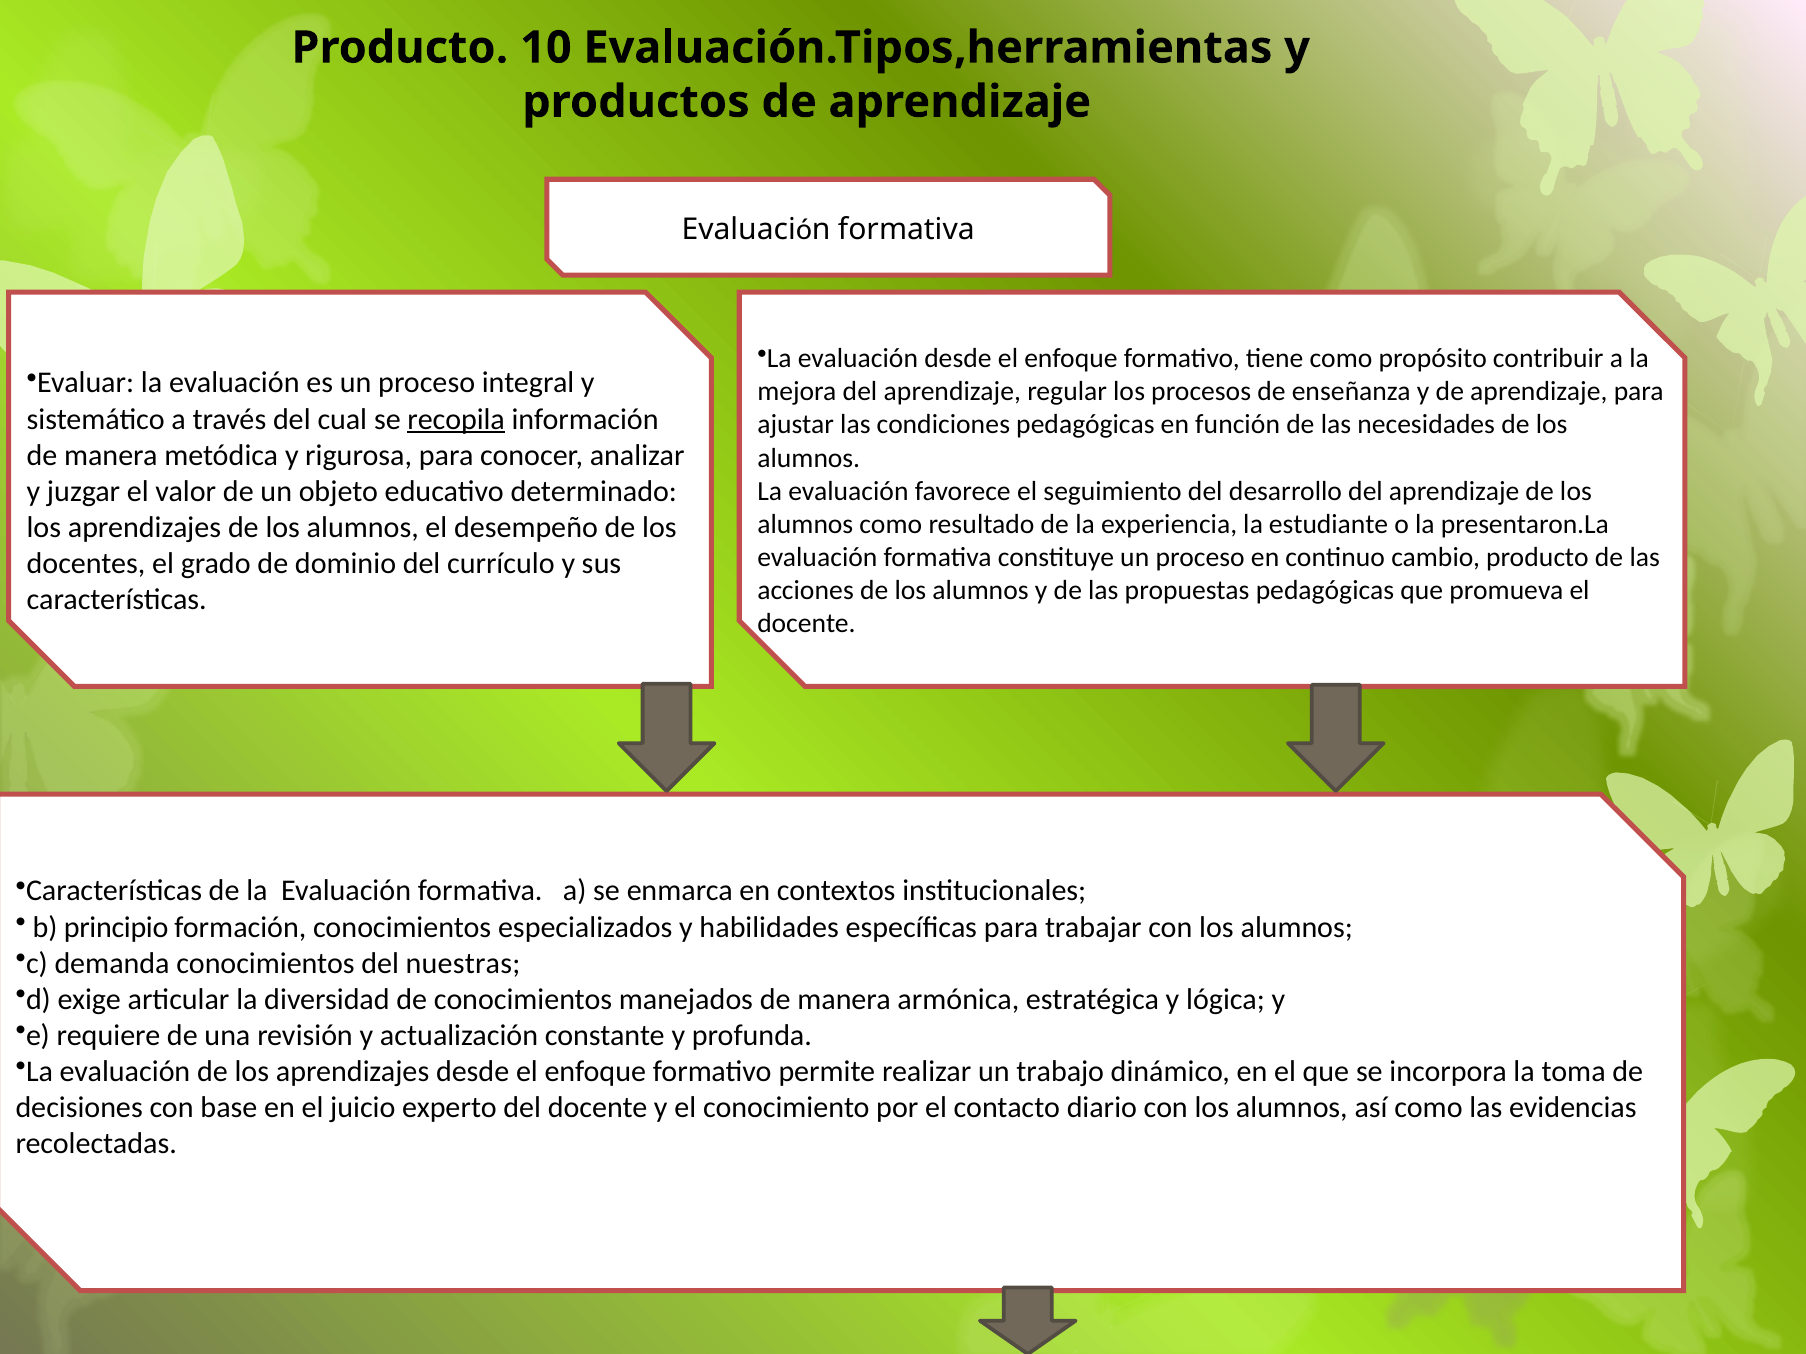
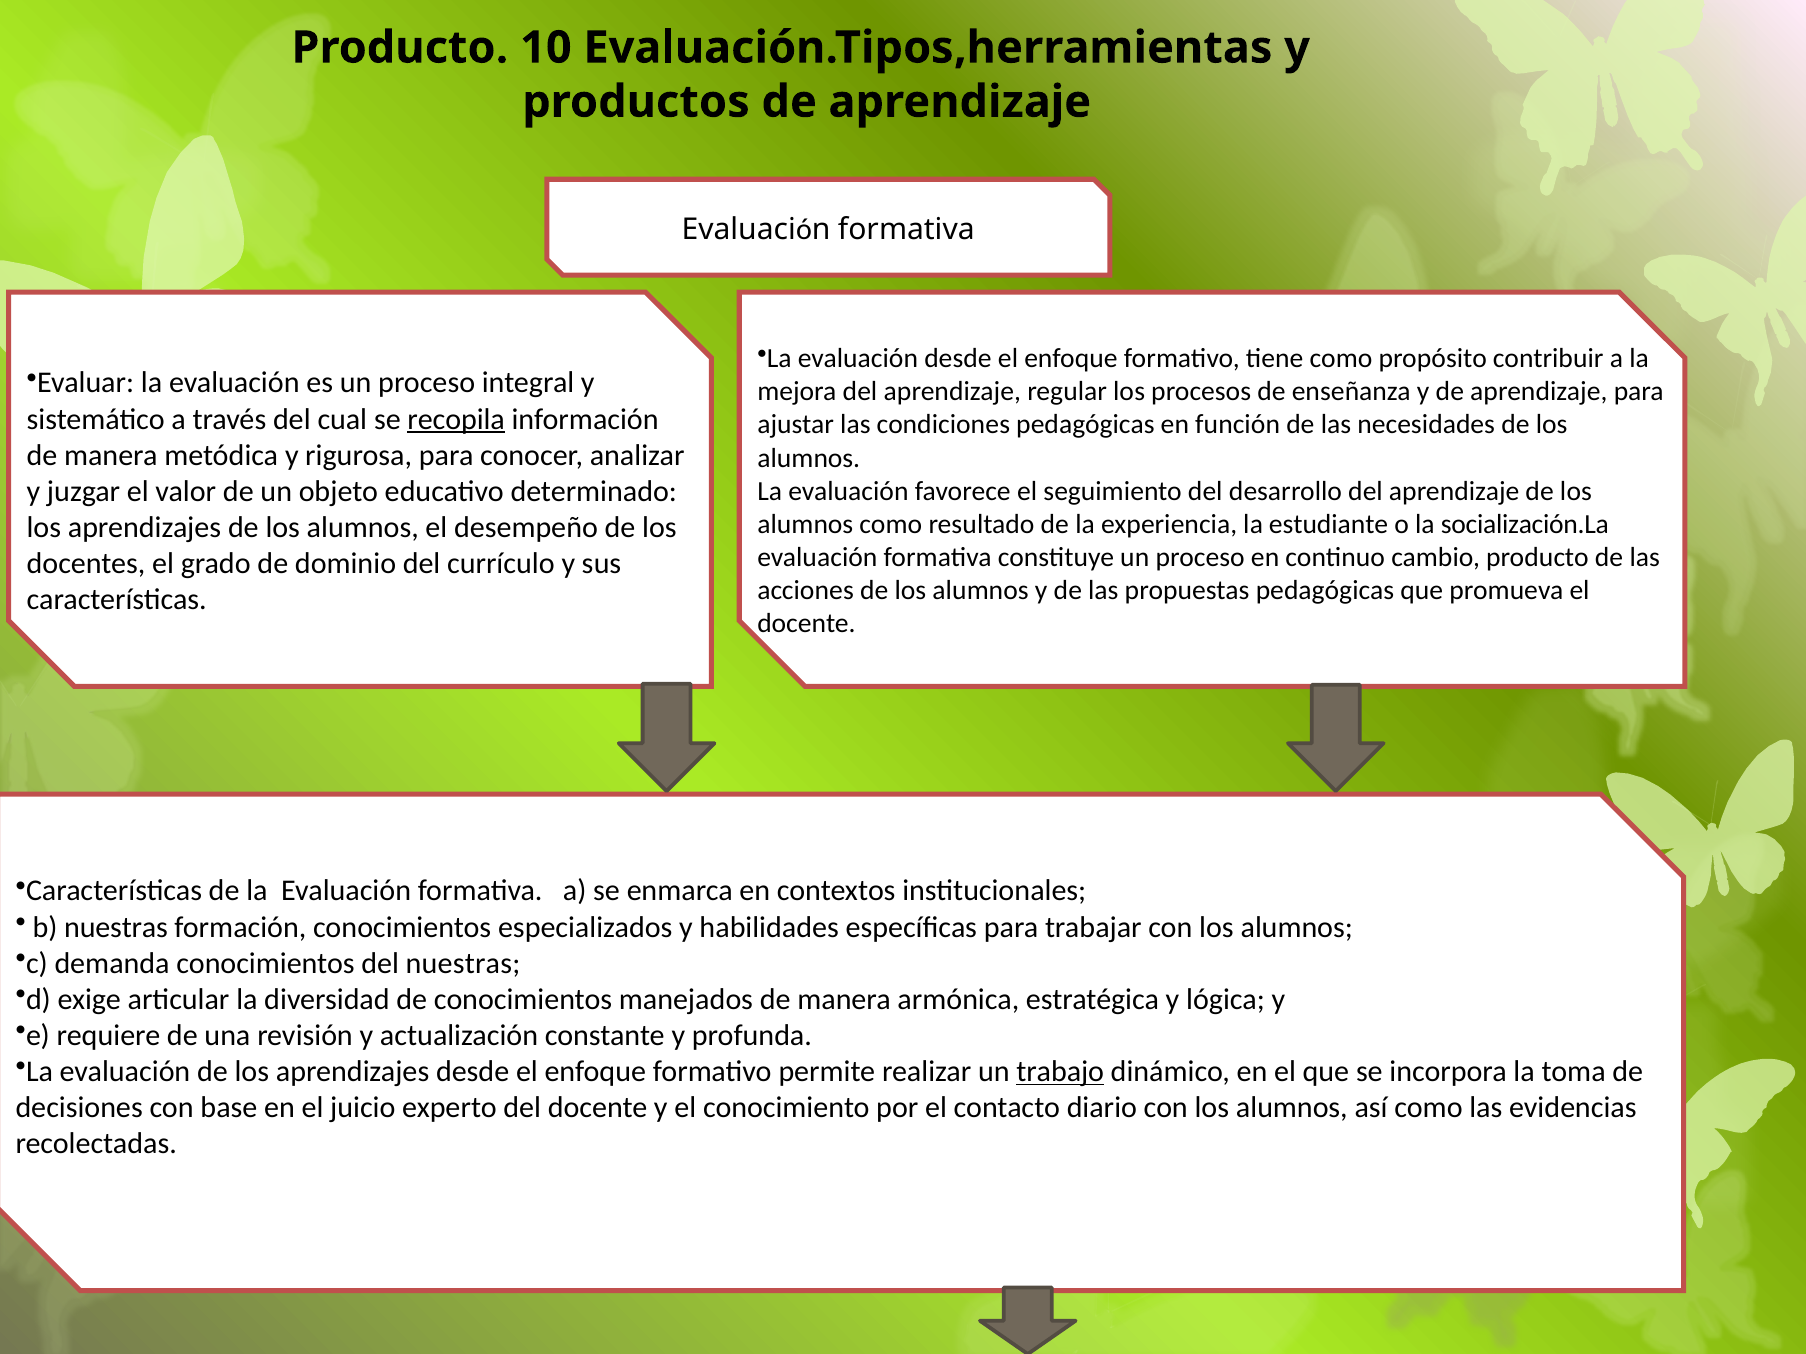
presentaron.La: presentaron.La -> socialización.La (1525, 524)
b principio: principio -> nuestras (116, 927)
trabajo underline: none -> present (1060, 1072)
